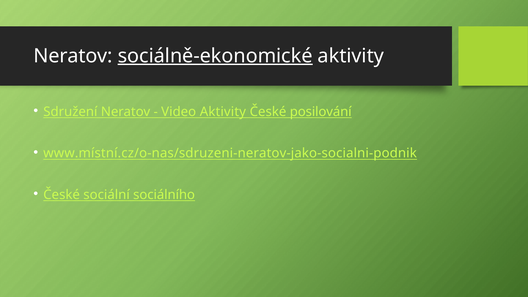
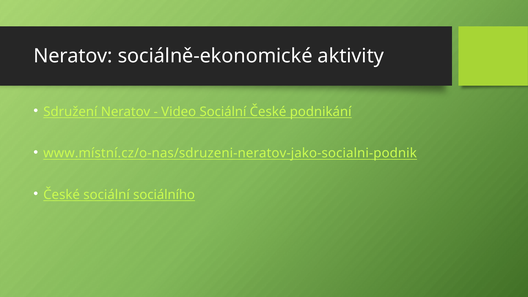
sociálně-ekonomické underline: present -> none (215, 56)
Video Aktivity: Aktivity -> Sociální (223, 112)
posilování: posilování -> podnikání (321, 112)
